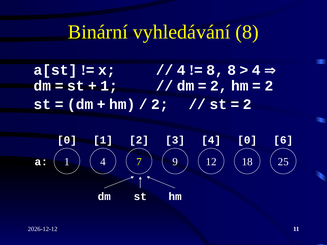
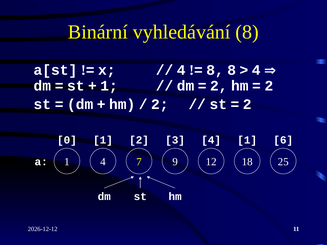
4 0: 0 -> 1 (247, 140)
